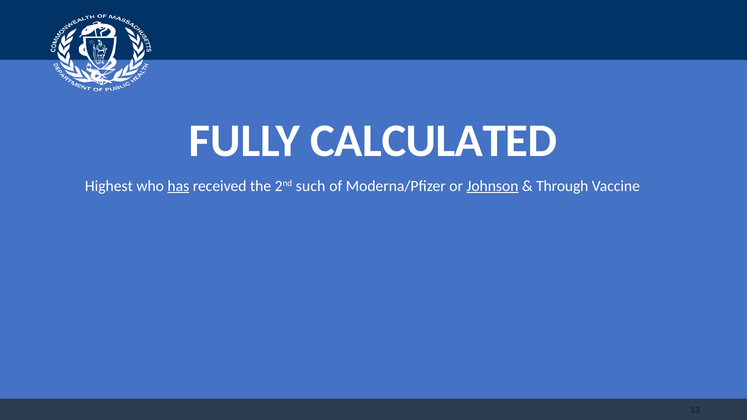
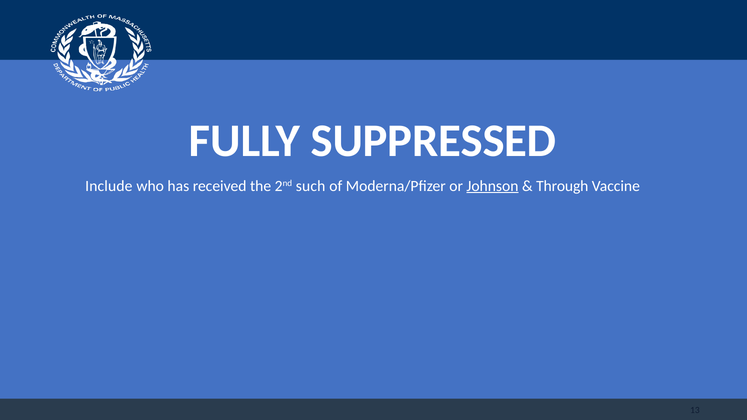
CALCULATED: CALCULATED -> SUPPRESSED (434, 141)
Highest: Highest -> Include (109, 186)
has underline: present -> none (178, 186)
